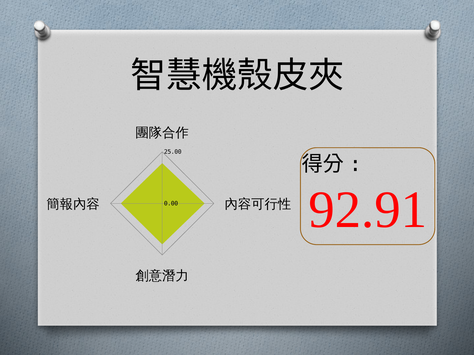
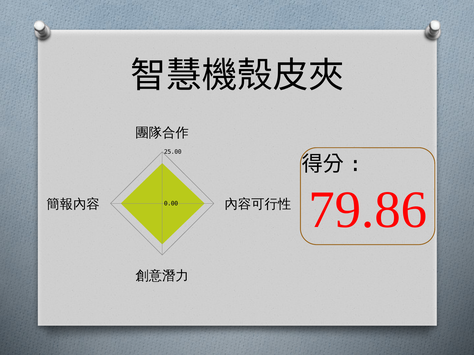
92.91: 92.91 -> 79.86 (368, 210)
